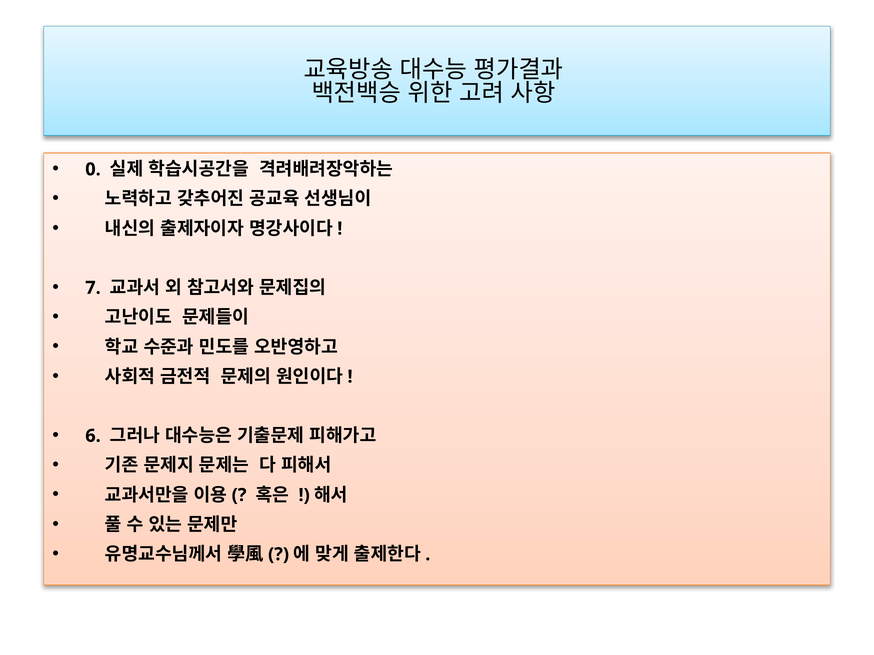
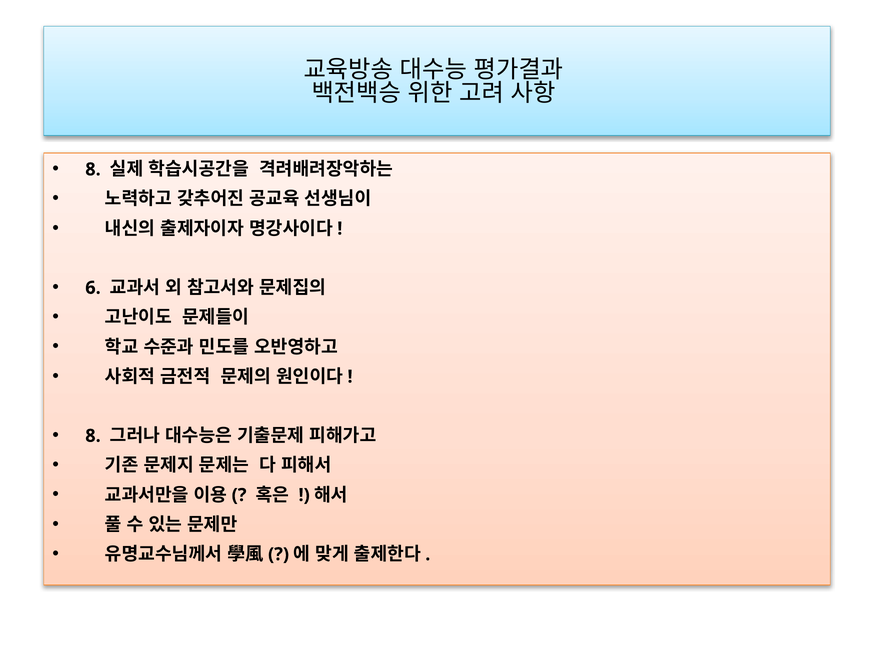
0: 0 -> 8 (93, 170)
7: 7 -> 6 (93, 288)
6: 6 -> 8 (93, 436)
